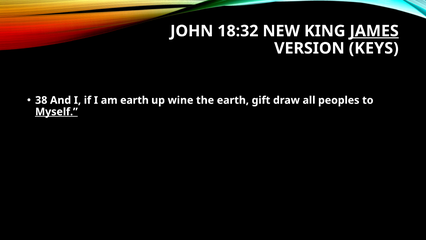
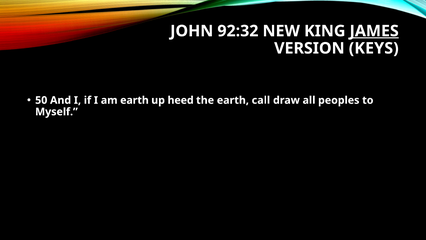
18:32: 18:32 -> 92:32 (238, 31)
38: 38 -> 50 (41, 100)
wine: wine -> heed (181, 100)
gift: gift -> call (261, 100)
Myself underline: present -> none (56, 112)
